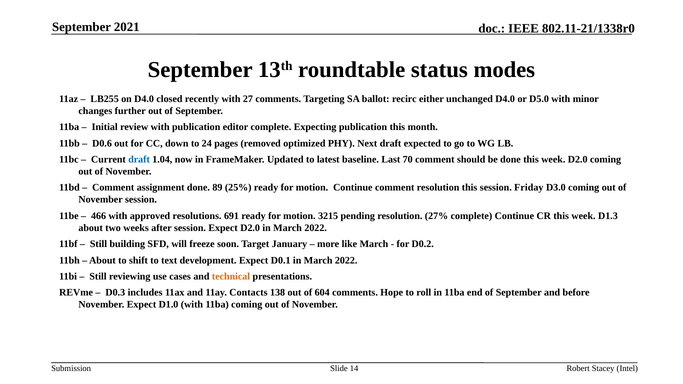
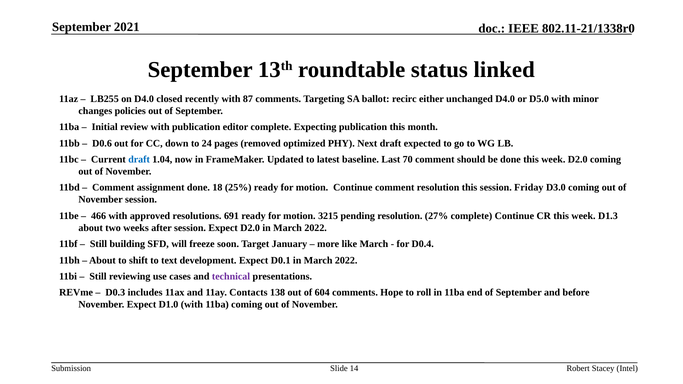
modes: modes -> linked (504, 70)
27: 27 -> 87 (248, 99)
further: further -> policies (130, 111)
89: 89 -> 18 (217, 188)
D0.2: D0.2 -> D0.4 (423, 244)
technical colour: orange -> purple (231, 277)
